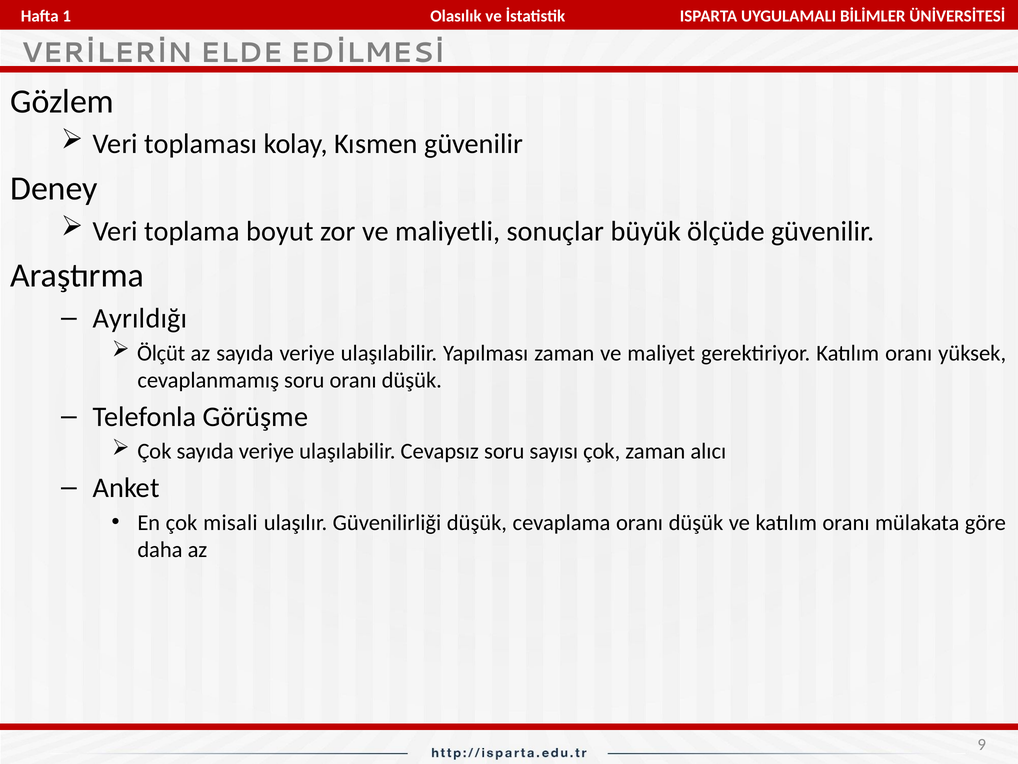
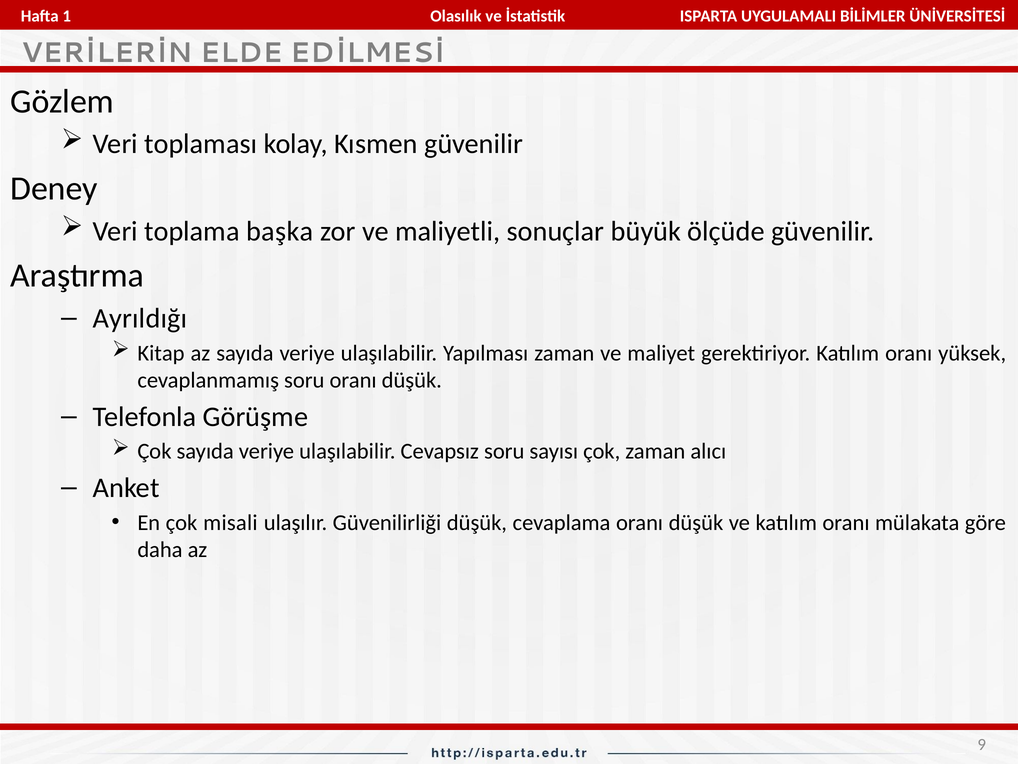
boyut: boyut -> başka (280, 231)
Ölçüt: Ölçüt -> Kitap (161, 353)
